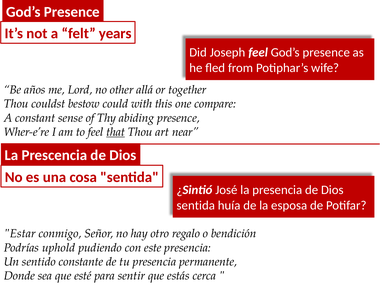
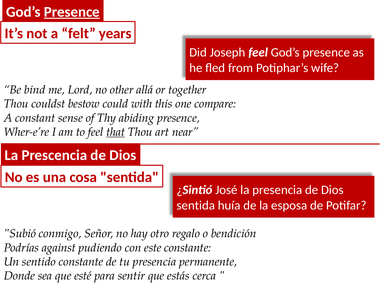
Presence underline: none -> present (72, 12)
años: años -> bind (35, 90)
Estar: Estar -> Subió (20, 234)
uphold: uphold -> against (59, 248)
este presencia: presencia -> constante (188, 248)
